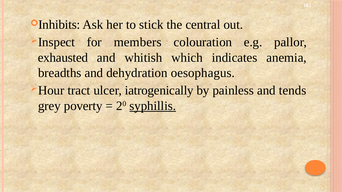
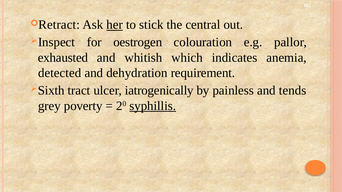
Inhibits: Inhibits -> Retract (59, 25)
her underline: none -> present (115, 25)
members: members -> oestrogen (138, 42)
breadths: breadths -> detected (60, 73)
oesophagus: oesophagus -> requirement (203, 73)
Hour: Hour -> Sixth (51, 91)
